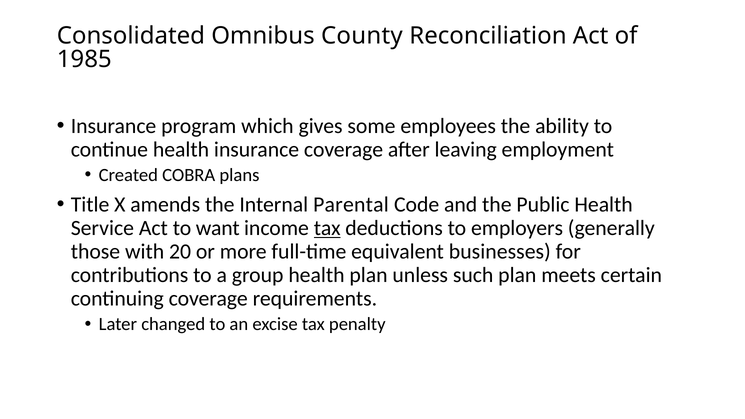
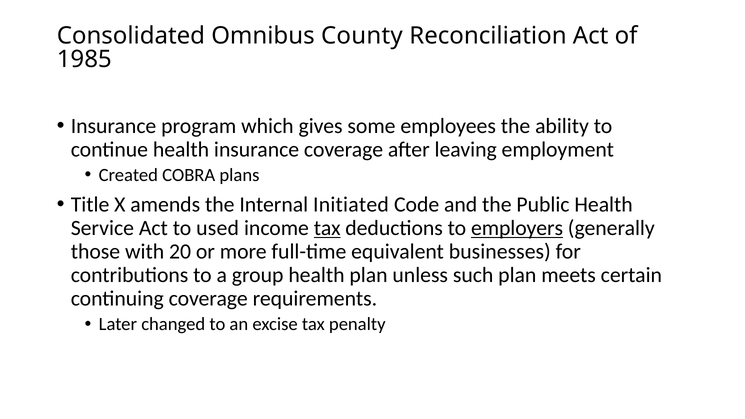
Parental: Parental -> Initiated (351, 205)
want: want -> used (218, 228)
employers underline: none -> present (517, 228)
